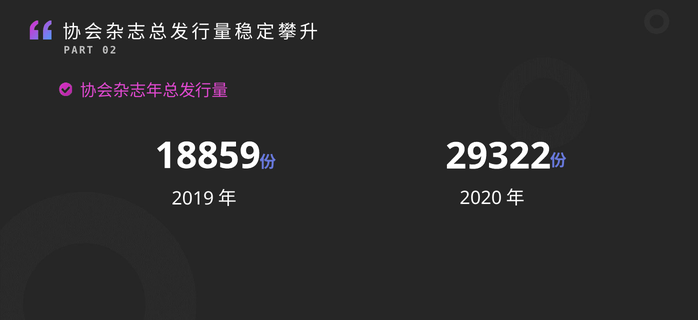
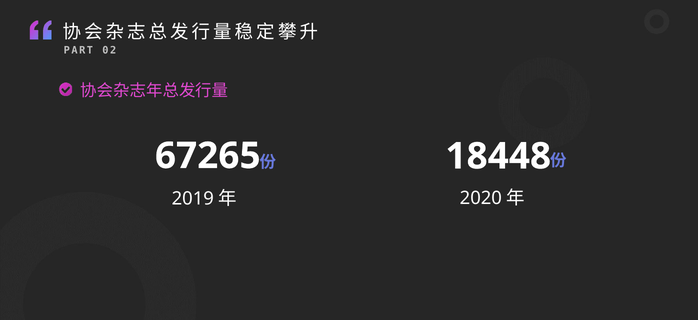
18859: 18859 -> 67265 (208, 156)
29322: 29322 -> 18448 (498, 156)
